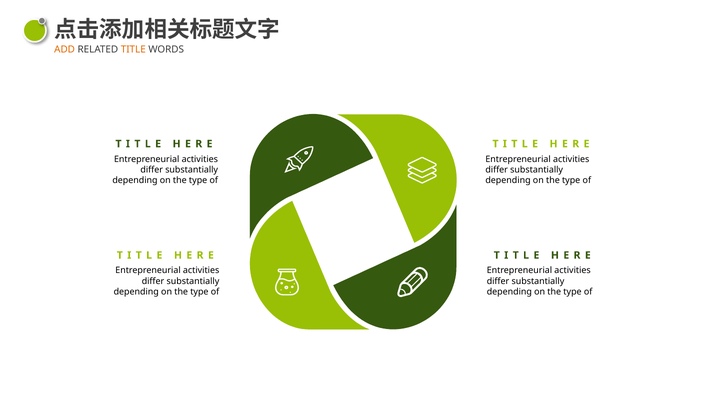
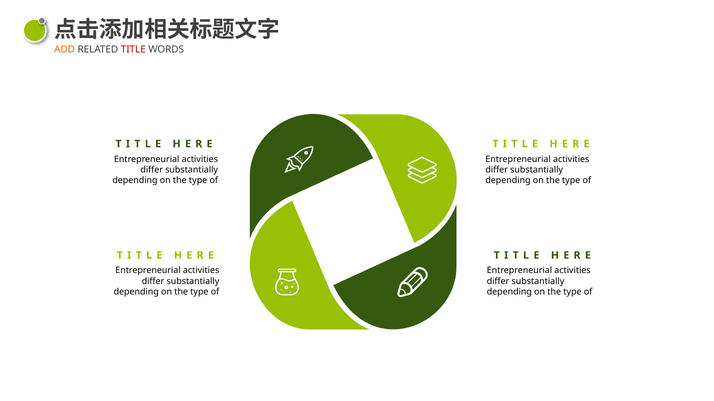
TITLE colour: orange -> red (133, 50)
